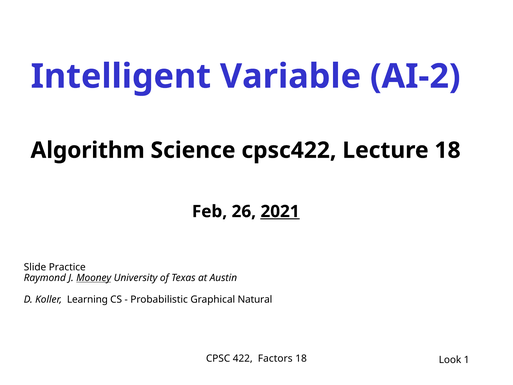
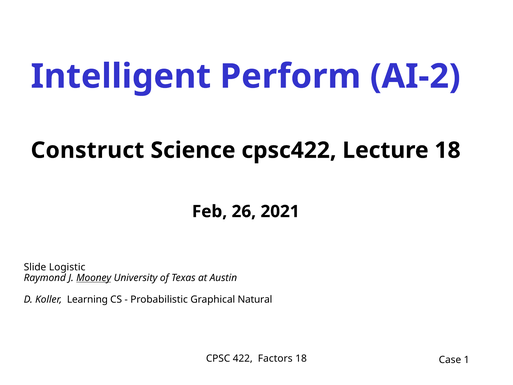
Variable: Variable -> Perform (290, 76)
Algorithm: Algorithm -> Construct (87, 150)
2021 underline: present -> none (280, 211)
Practice: Practice -> Logistic (67, 267)
Look: Look -> Case (450, 360)
